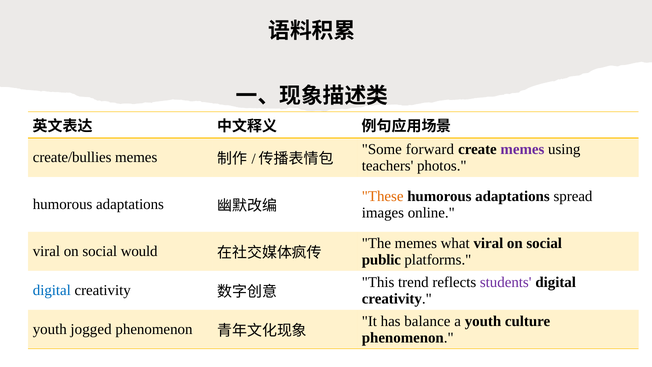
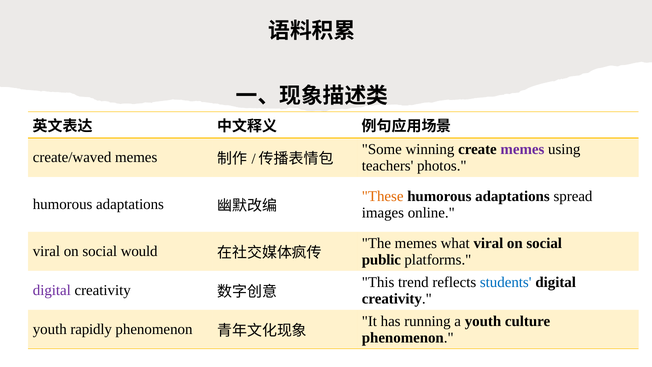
forward: forward -> winning (430, 149)
create/bullies: create/bullies -> create/waved (72, 157)
students colour: purple -> blue (506, 282)
digital colour: blue -> purple (52, 290)
balance: balance -> running (427, 321)
jogged: jogged -> rapidly (91, 329)
